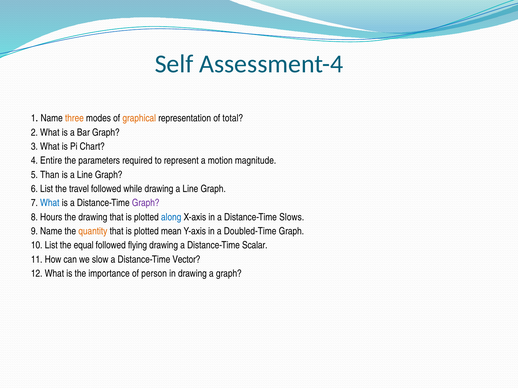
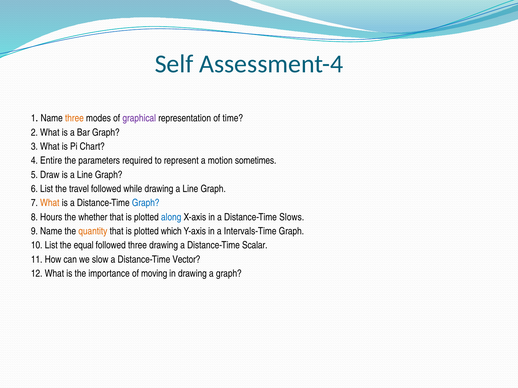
graphical colour: orange -> purple (139, 118)
total: total -> time (233, 118)
magnitude: magnitude -> sometimes (256, 161)
Than: Than -> Draw (50, 175)
What colour: blue -> orange (50, 203)
Graph colour: purple -> blue (146, 203)
the drawing: drawing -> whether (93, 217)
mean: mean -> which (171, 231)
Doubled-Time: Doubled-Time -> Intervals-Time (250, 231)
followed flying: flying -> three (137, 246)
person: person -> moving (154, 274)
